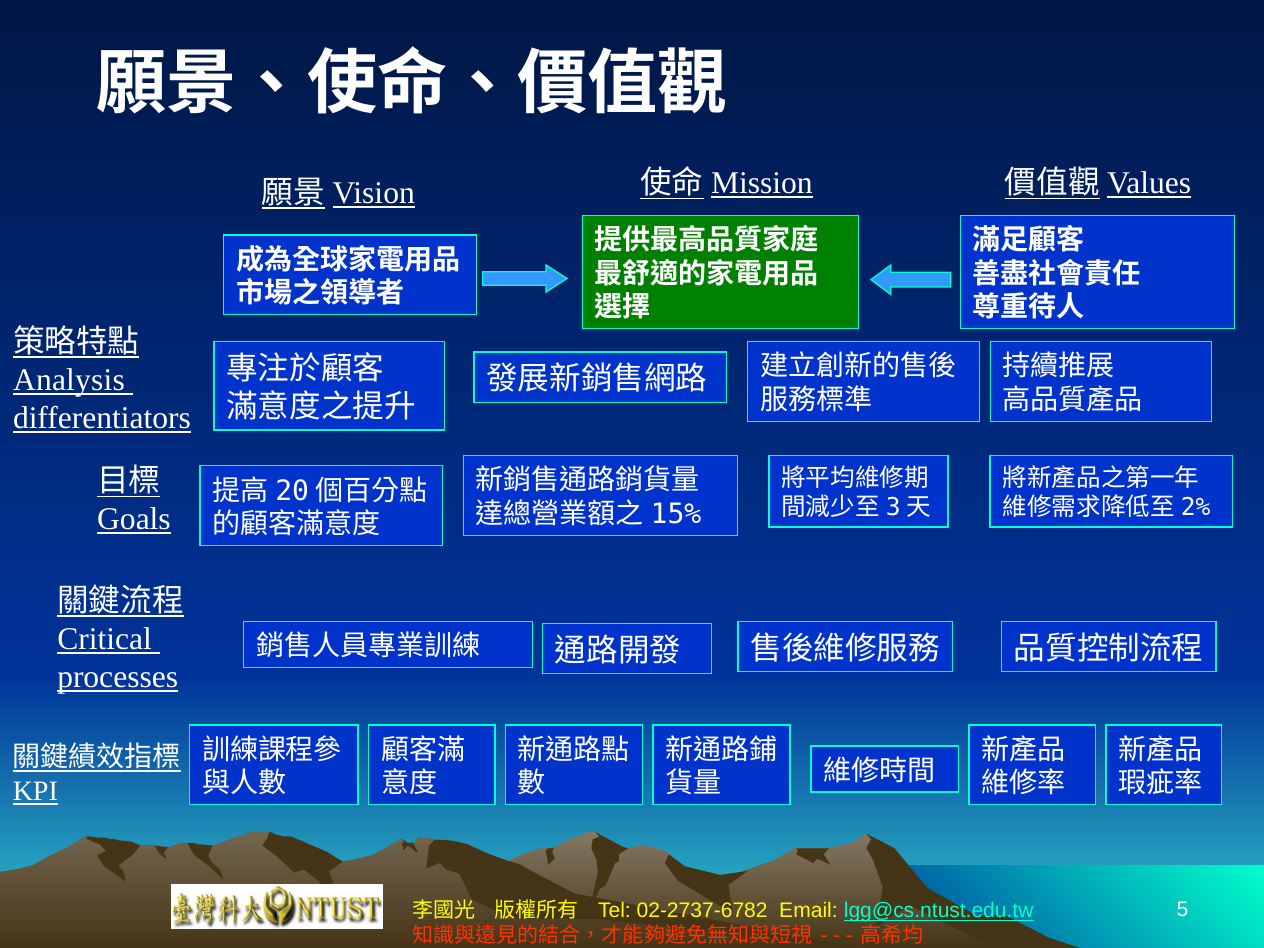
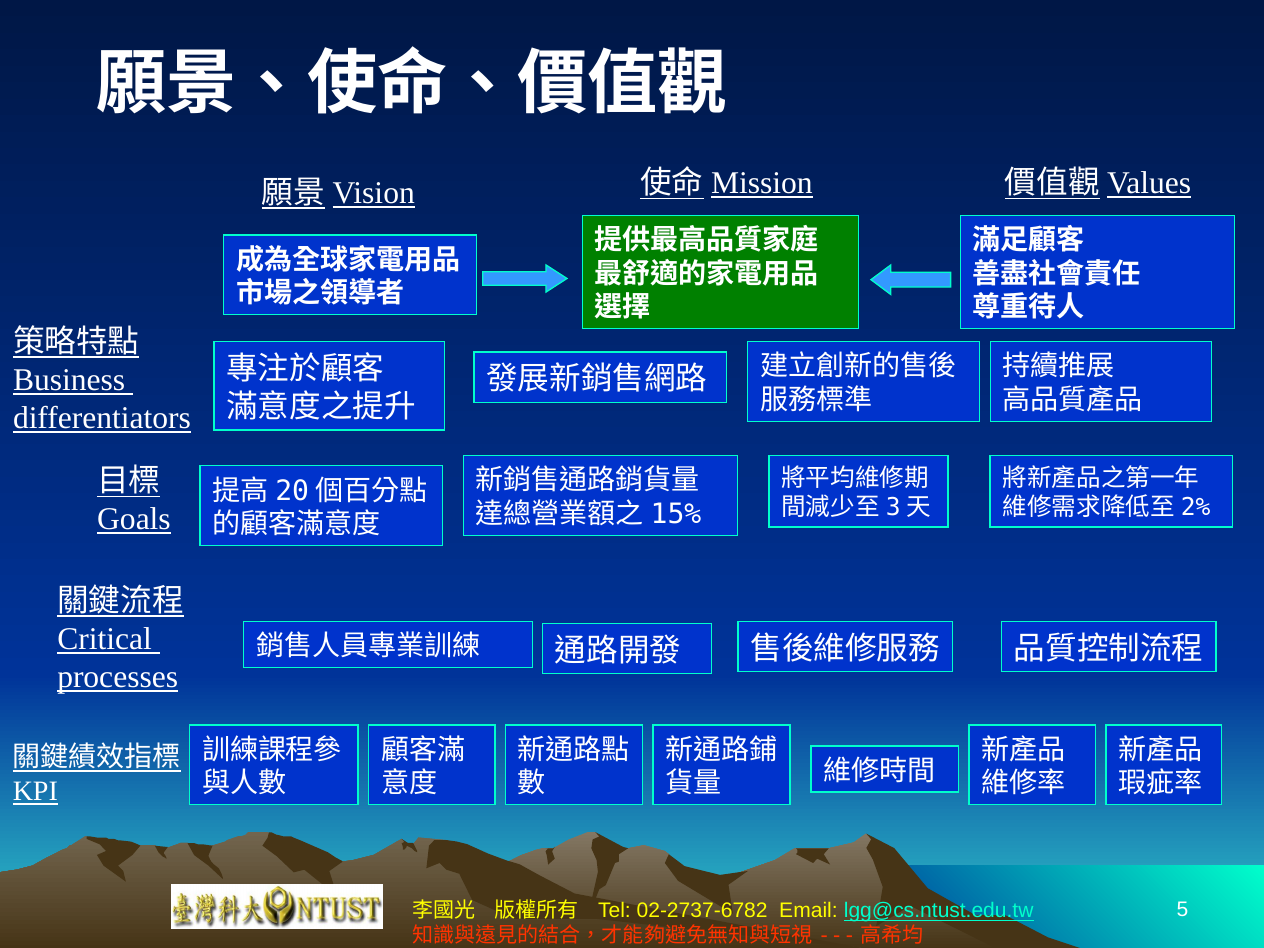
Analysis: Analysis -> Business (69, 380)
